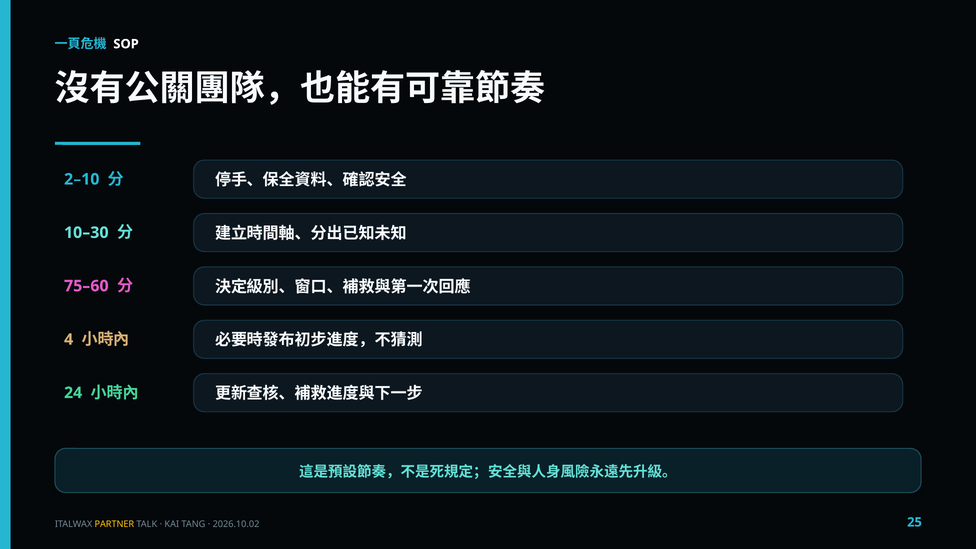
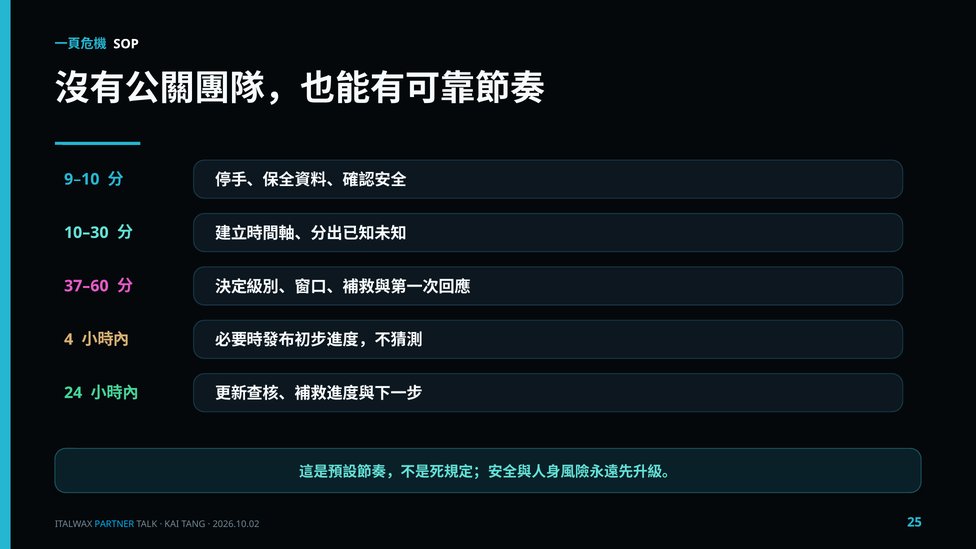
2–10: 2–10 -> 9–10 (82, 179)
75–60: 75–60 -> 37–60 (86, 286)
PARTNER colour: yellow -> light blue (114, 524)
